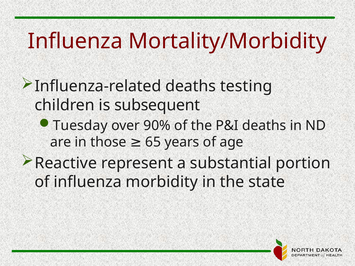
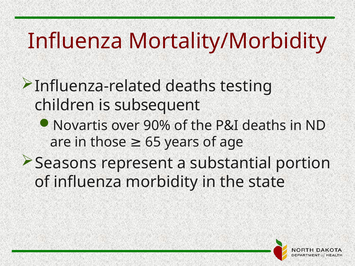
Tuesday: Tuesday -> Novartis (80, 126)
Reactive: Reactive -> Seasons (66, 163)
